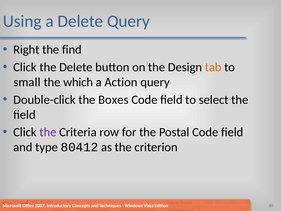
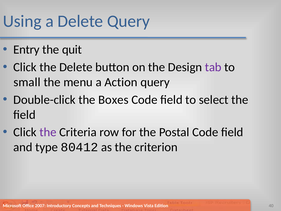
Right: Right -> Entry (26, 50)
find: find -> quit (72, 50)
tab colour: orange -> purple (213, 67)
which: which -> menu (78, 82)
